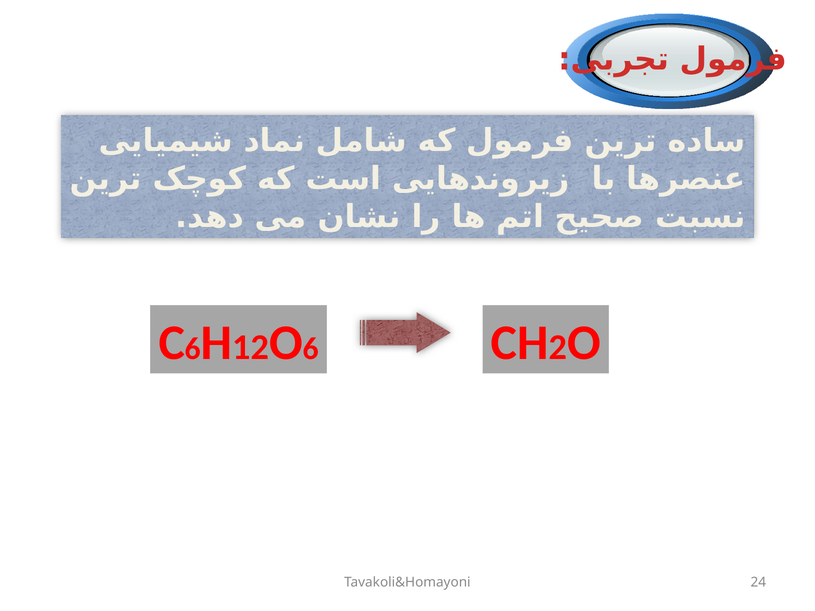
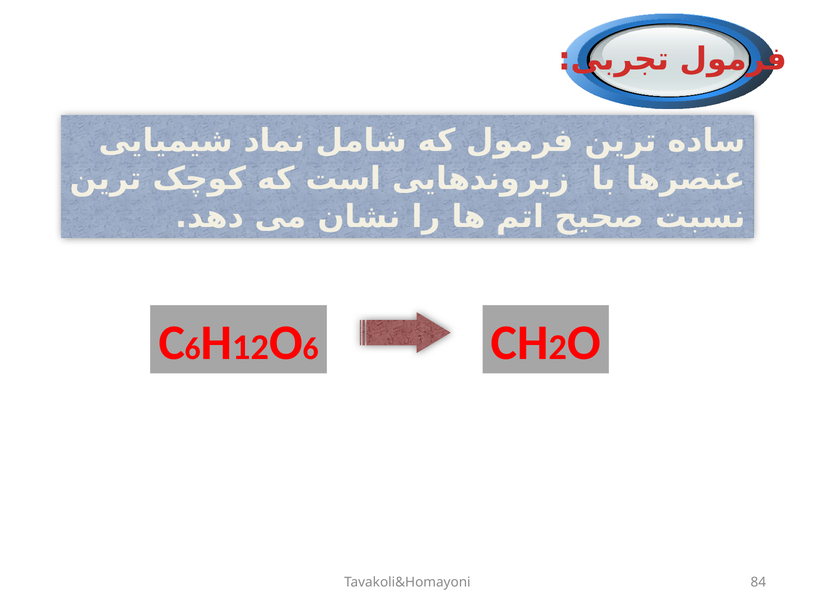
24: 24 -> 84 (758, 583)
